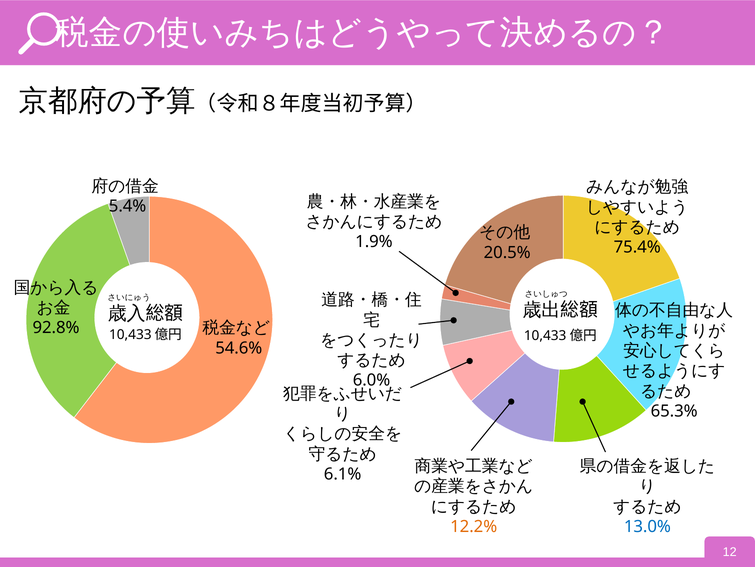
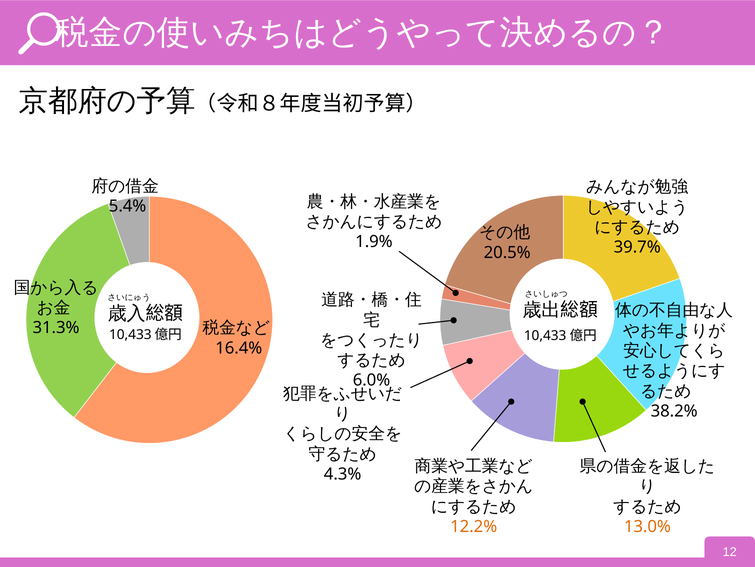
75.4%: 75.4% -> 39.7% (637, 247)
92.8%: 92.8% -> 31.3% (56, 327)
54.6%: 54.6% -> 16.4% (239, 348)
65.3%: 65.3% -> 38.2% (674, 411)
6.1%: 6.1% -> 4.3% (343, 474)
13.0% colour: blue -> orange (647, 526)
